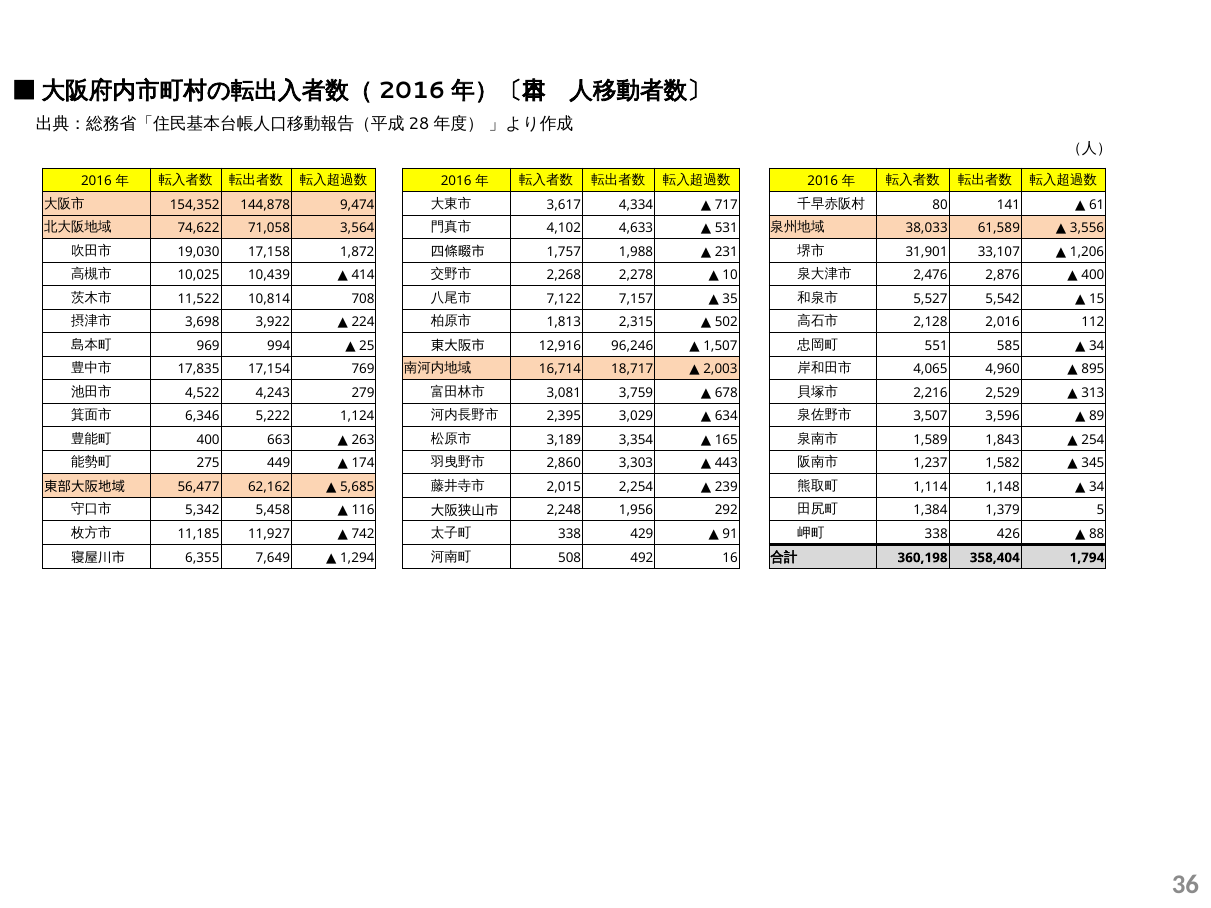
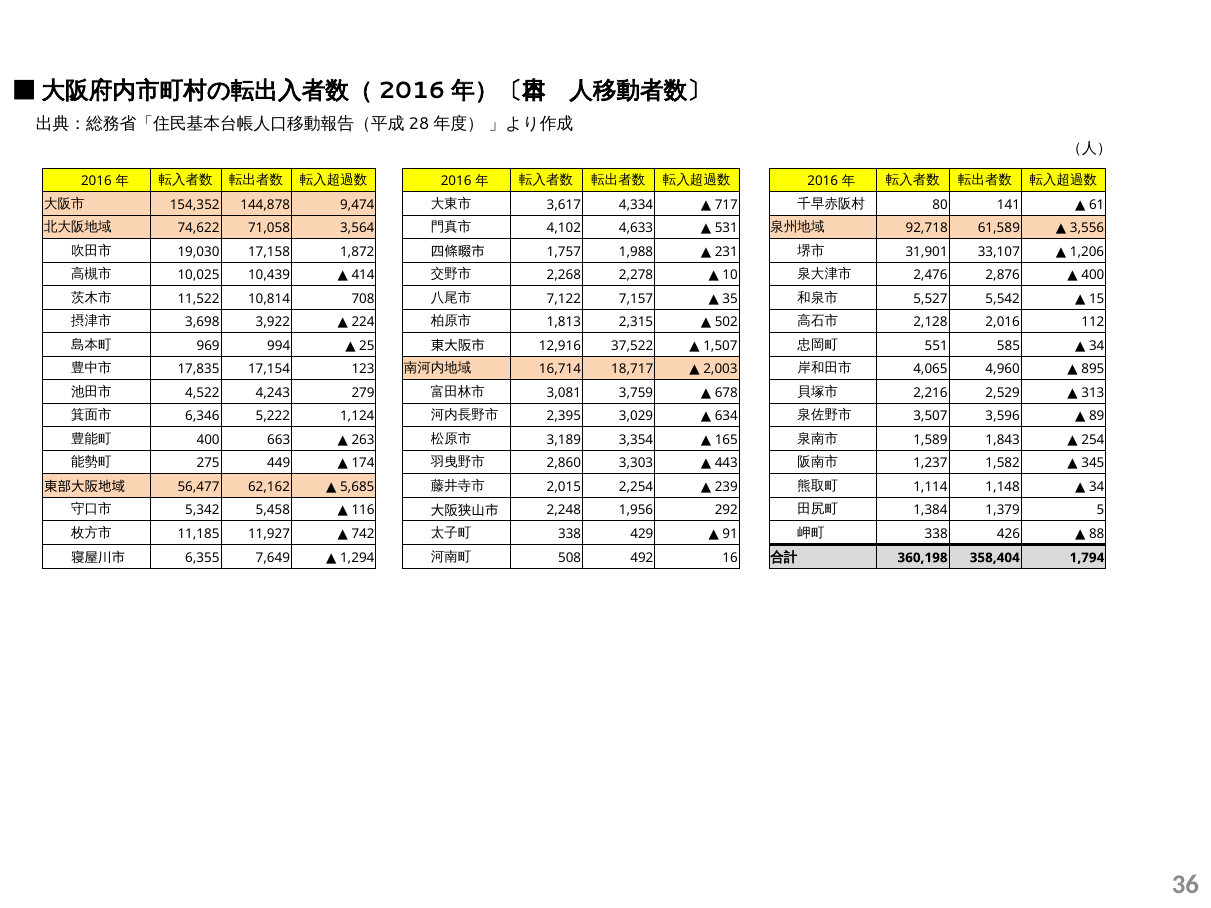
38,033: 38,033 -> 92,718 (927, 228)
96,246: 96,246 -> 37,522 (632, 346)
769: 769 -> 123 (363, 369)
